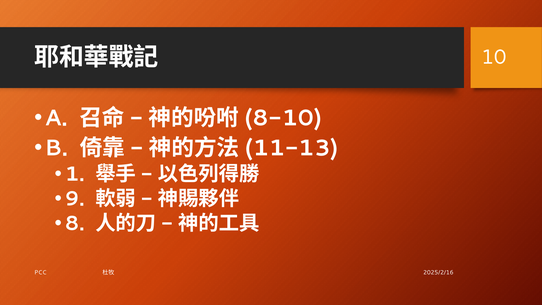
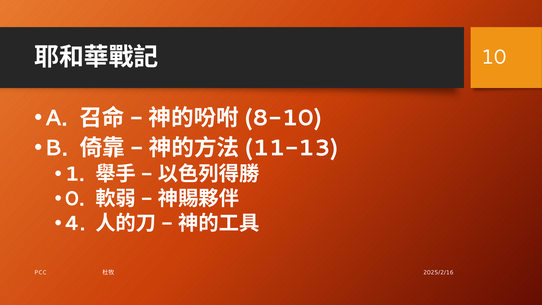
9: 9 -> 0 (75, 199)
8: 8 -> 4 (75, 224)
